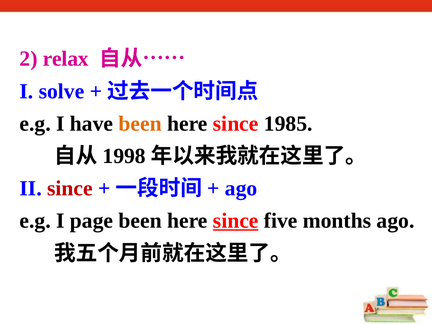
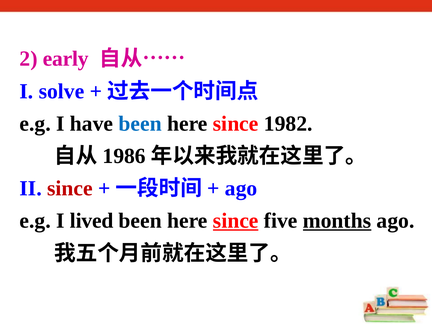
relax: relax -> early (66, 59)
been colour: orange -> blue (140, 124)
1985: 1985 -> 1982 (288, 124)
1998: 1998 -> 1986 (124, 156)
page: page -> lived (92, 221)
months underline: none -> present (337, 221)
